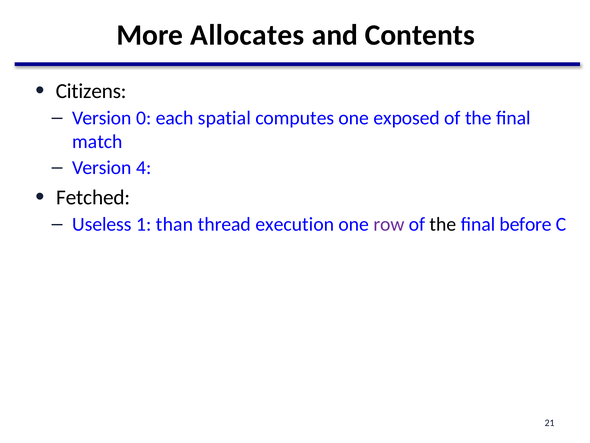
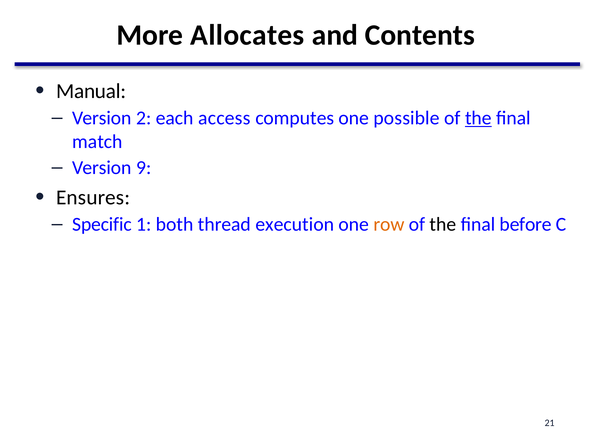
Citizens: Citizens -> Manual (91, 91)
0: 0 -> 2 (144, 118)
spatial: spatial -> access (224, 118)
exposed: exposed -> possible (407, 118)
the underline: none -> present (478, 118)
4: 4 -> 9 (144, 168)
Fetched: Fetched -> Ensures (93, 197)
Useless: Useless -> Specific (102, 224)
than: than -> both (175, 224)
row colour: purple -> orange (389, 224)
